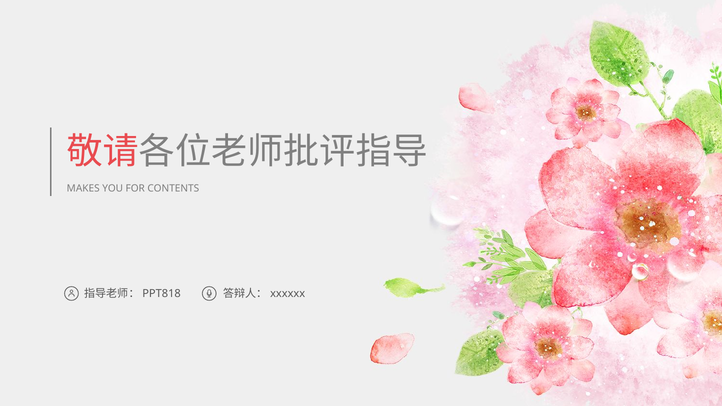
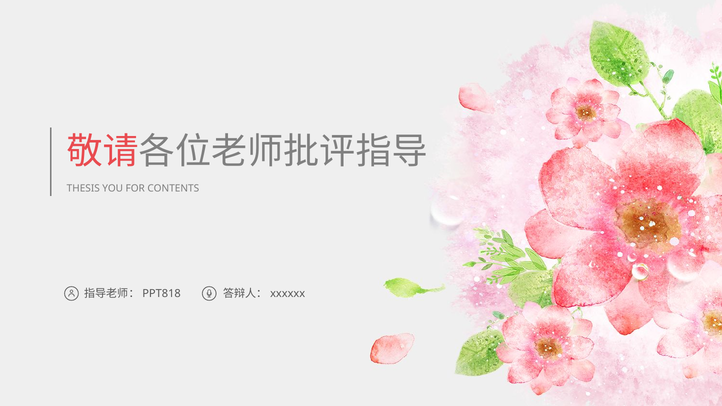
MAKES: MAKES -> THESIS (83, 189)
